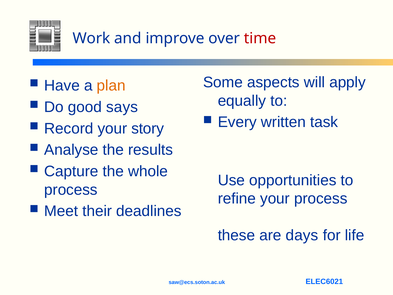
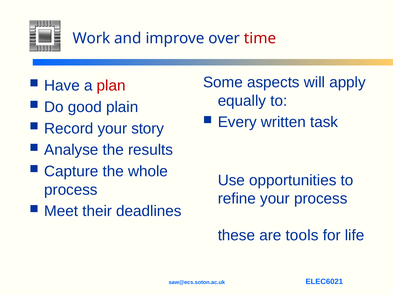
plan colour: orange -> red (111, 86)
says: says -> plain (122, 107)
days: days -> tools (302, 235)
